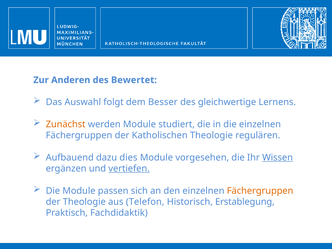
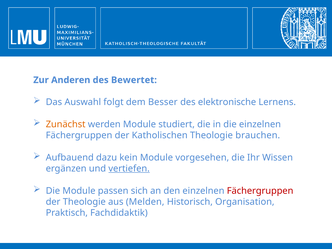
gleichwertige: gleichwertige -> elektronische (227, 102)
regulären: regulären -> brauchen (258, 135)
dies: dies -> kein (129, 158)
Wissen underline: present -> none (278, 158)
Fächergruppen colour: orange -> red (260, 191)
Telefon: Telefon -> Melden (145, 202)
Erstablegung: Erstablegung -> Organisation (245, 202)
